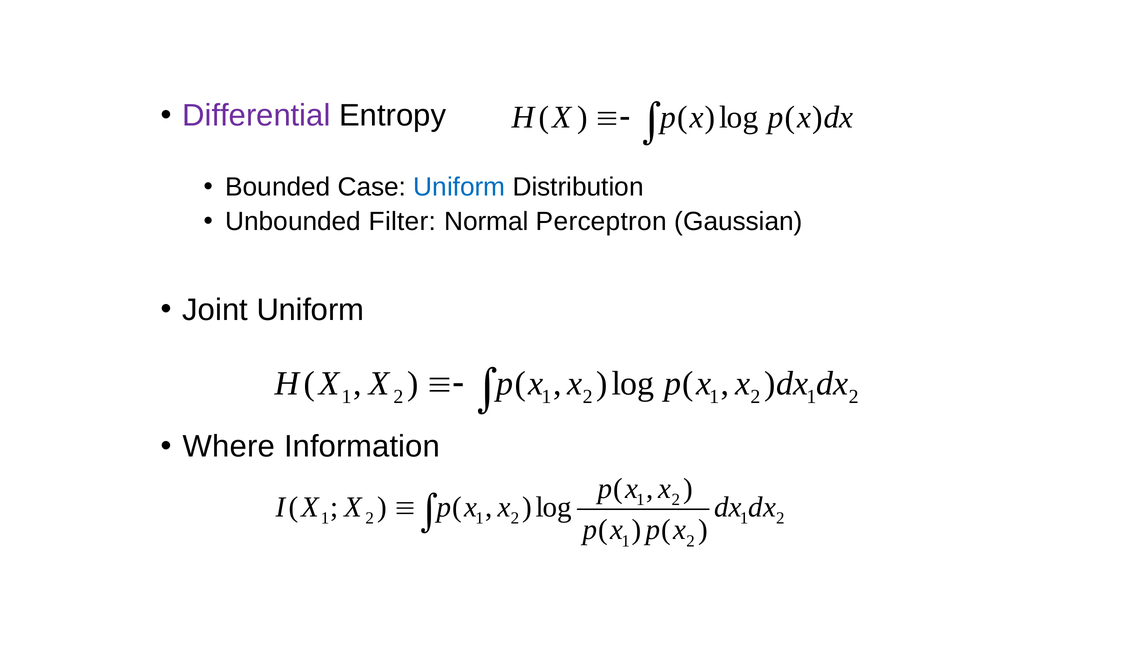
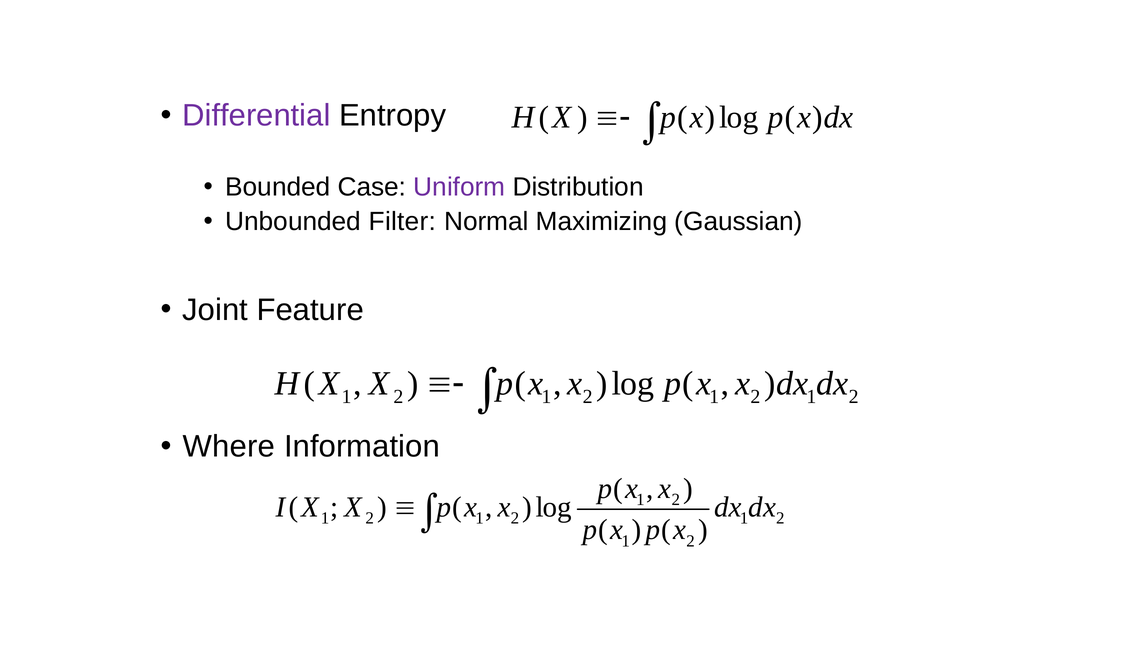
Uniform colour: blue -> purple (459, 187)
Perceptron: Perceptron -> Maximizing (602, 221)
Joint Uniform: Uniform -> Feature (310, 310)
